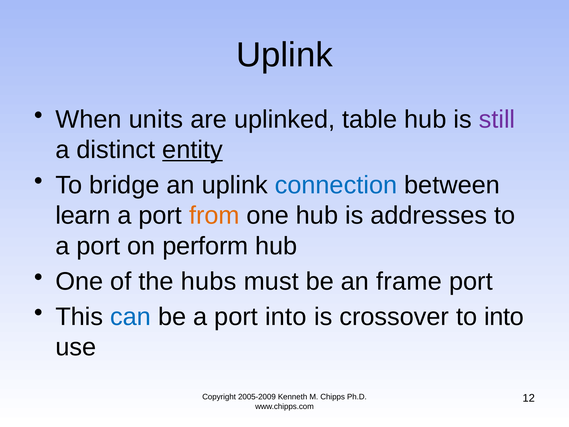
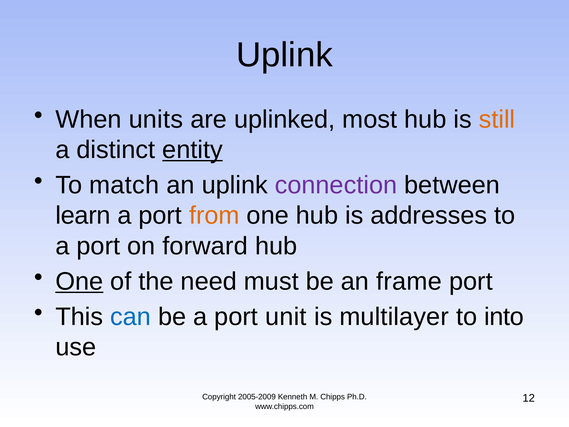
table: table -> most (370, 119)
still colour: purple -> orange (497, 119)
bridge: bridge -> match (124, 185)
connection colour: blue -> purple (336, 185)
perform: perform -> forward (205, 246)
One underline: none -> present (79, 281)
hubs: hubs -> need (209, 281)
port into: into -> unit (286, 317)
crossover: crossover -> multilayer (394, 317)
